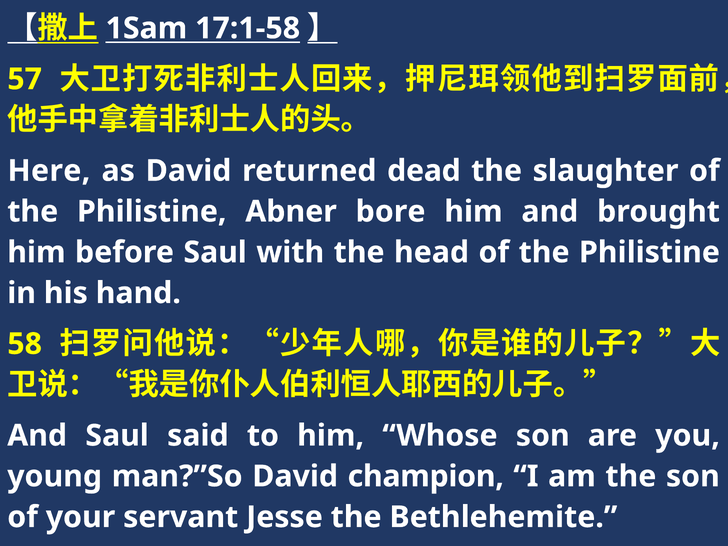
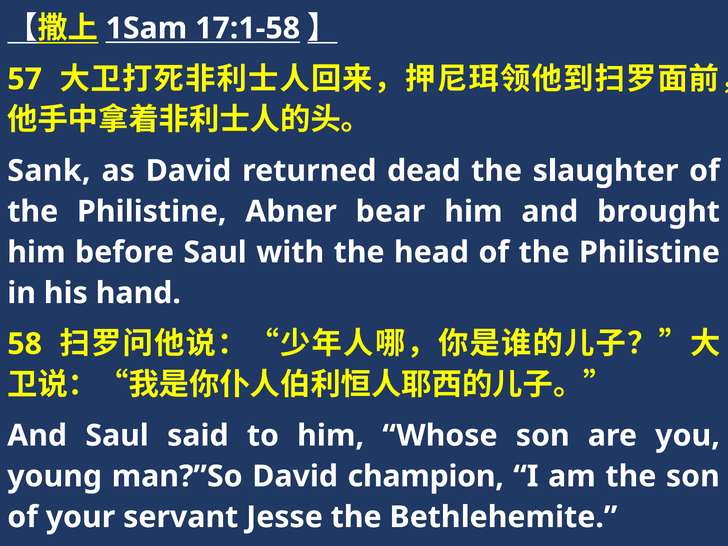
Here: Here -> Sank (49, 171)
bore: bore -> bear (390, 212)
